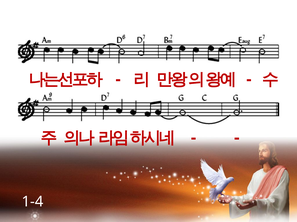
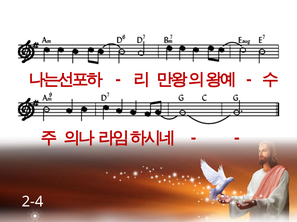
1-4: 1-4 -> 2-4 (33, 202)
